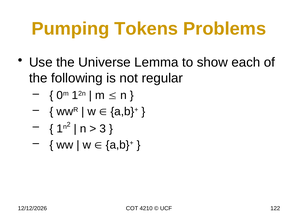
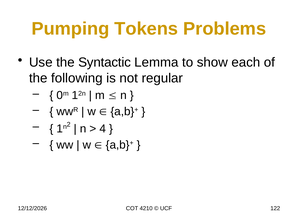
Universe: Universe -> Syntactic (105, 63)
3: 3 -> 4 (103, 129)
